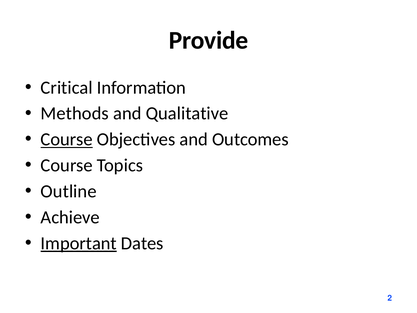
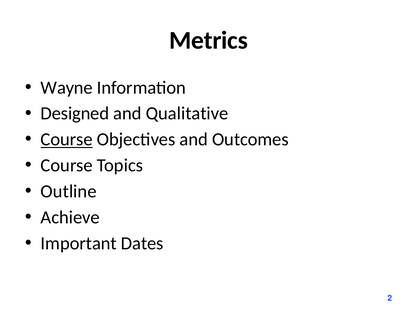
Provide: Provide -> Metrics (209, 40)
Critical: Critical -> Wayne (67, 87)
Methods: Methods -> Designed (75, 113)
Important underline: present -> none (79, 243)
